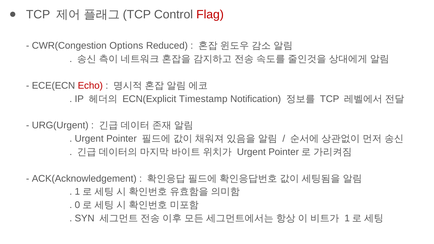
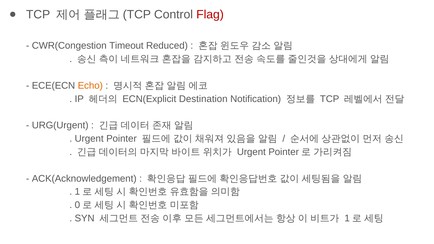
Options: Options -> Timeout (126, 46)
Echo colour: red -> orange (90, 86)
Timestamp: Timestamp -> Destination (203, 99)
